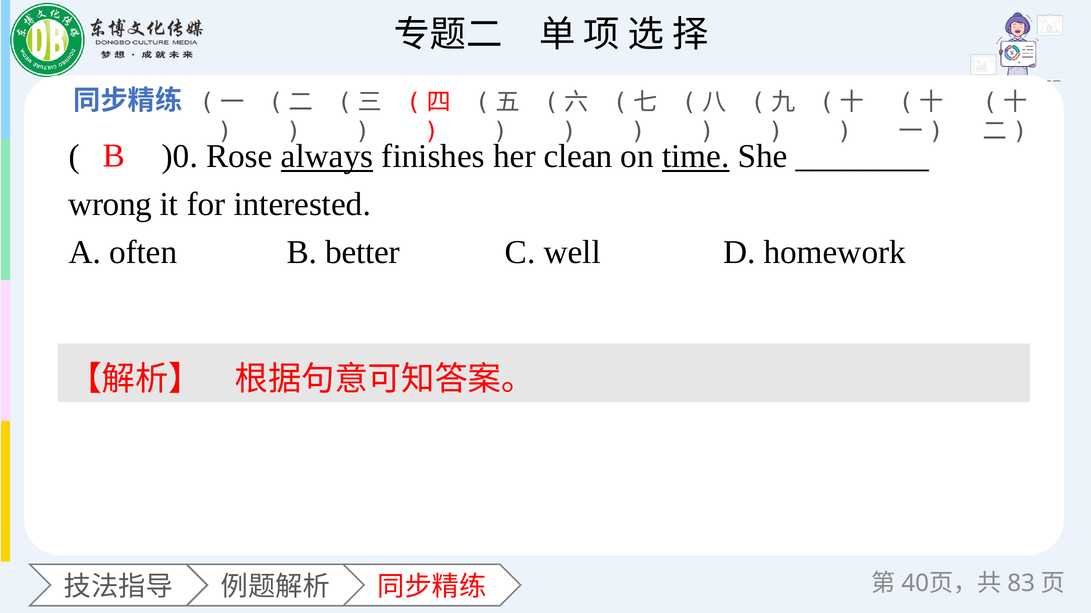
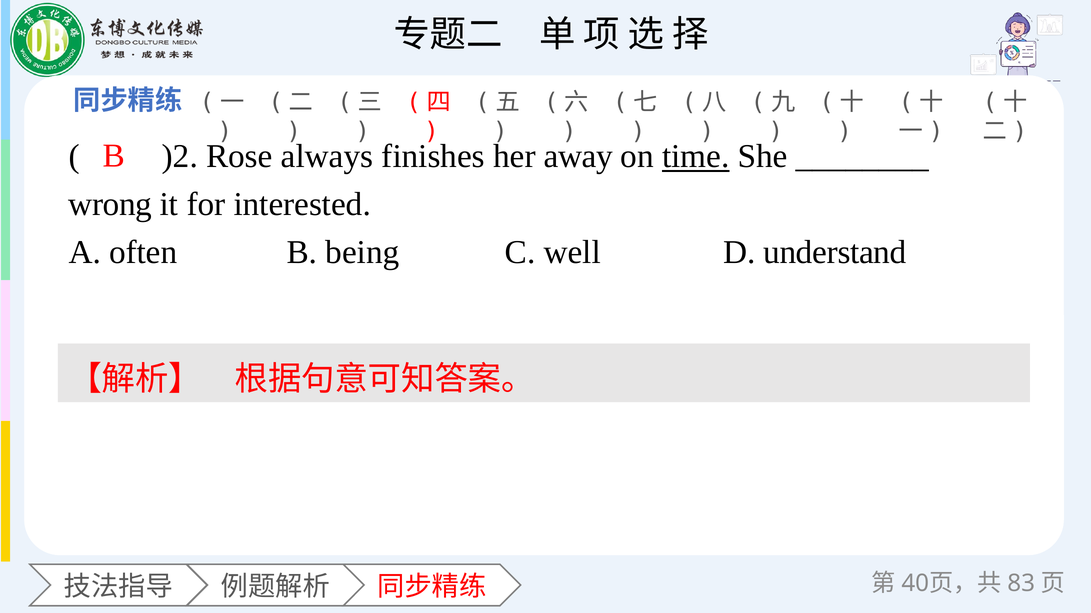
)0: )0 -> )2 (180, 157)
always underline: present -> none (327, 157)
clean: clean -> away (578, 157)
better: better -> being (362, 253)
homework: homework -> understand (835, 253)
